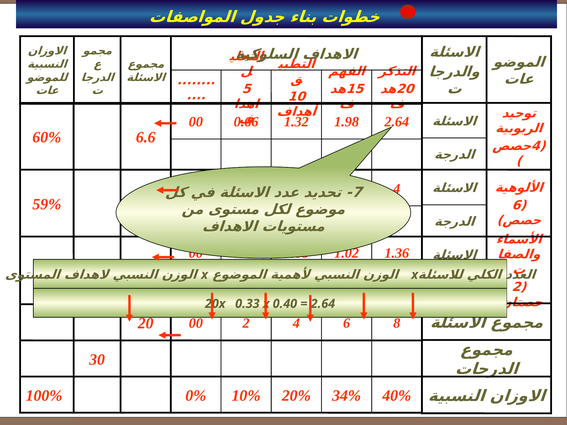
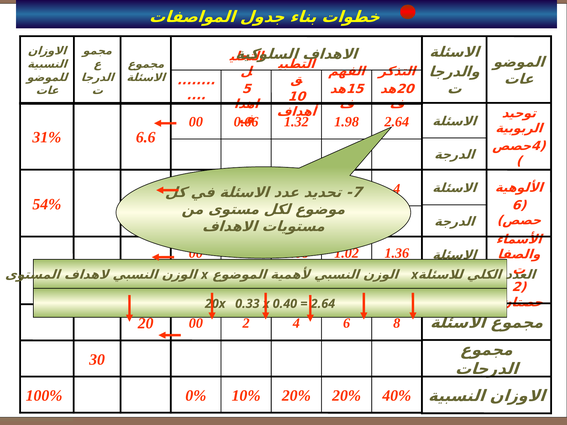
60%: 60% -> 31% (47, 137)
59%: 59% -> 54% (47, 204)
34%: 34% -> 20% (347, 396)
